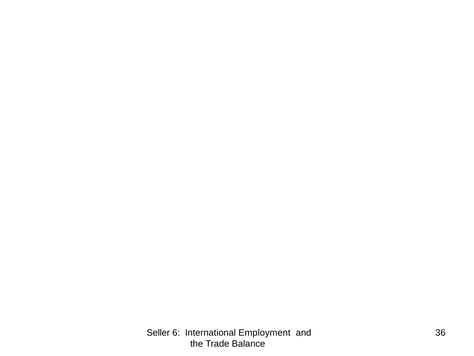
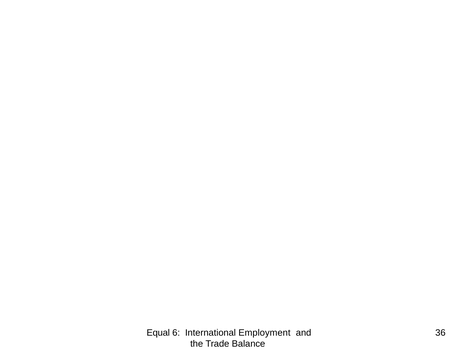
Seller: Seller -> Equal (158, 332)
